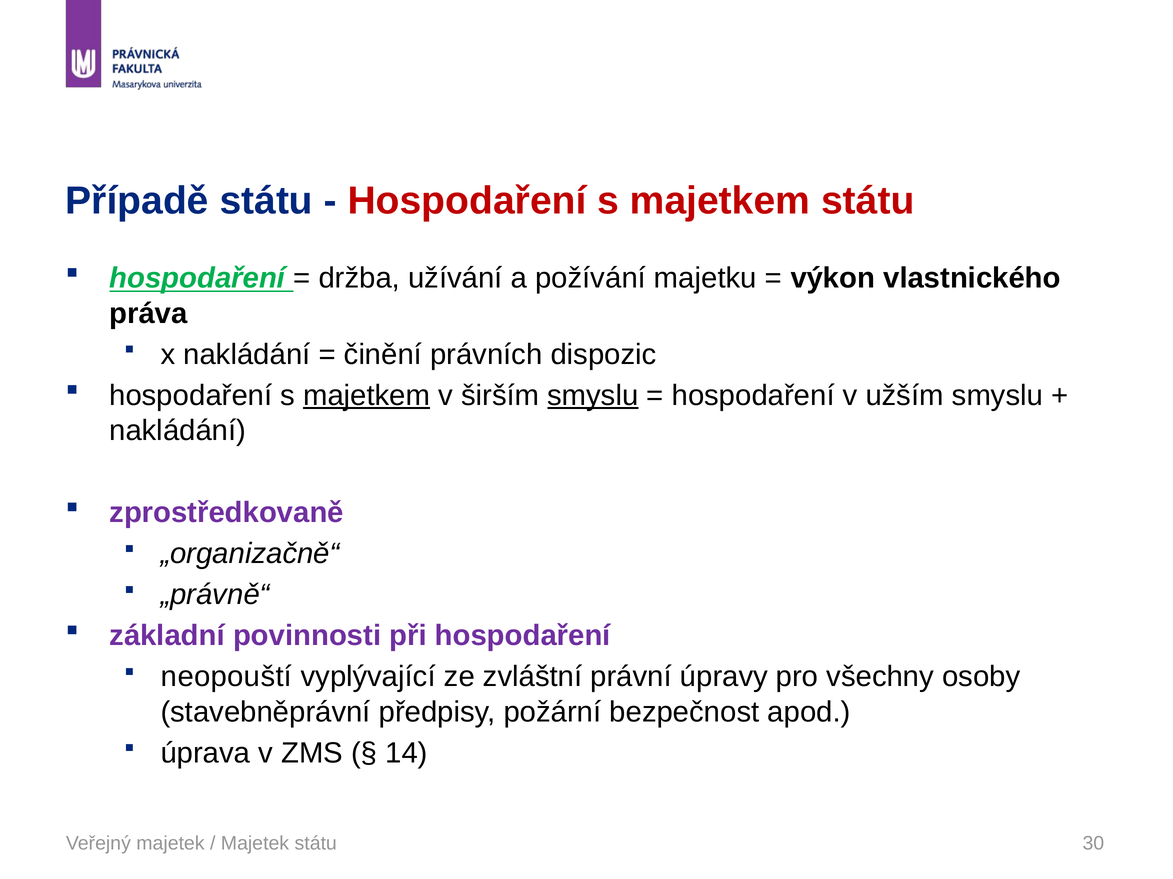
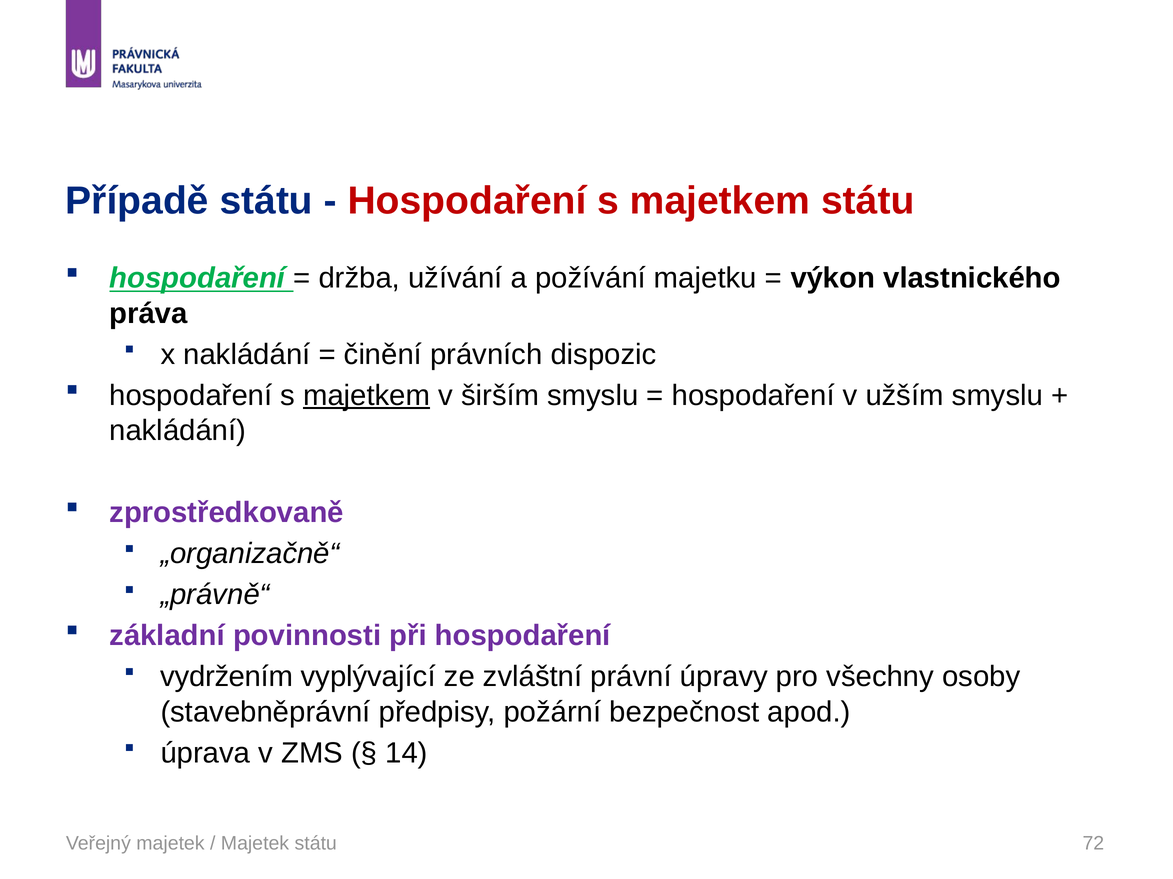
smyslu underline: present -> none (593, 396)
neopouští: neopouští -> vydržením (227, 677)
30: 30 -> 72 (1093, 844)
